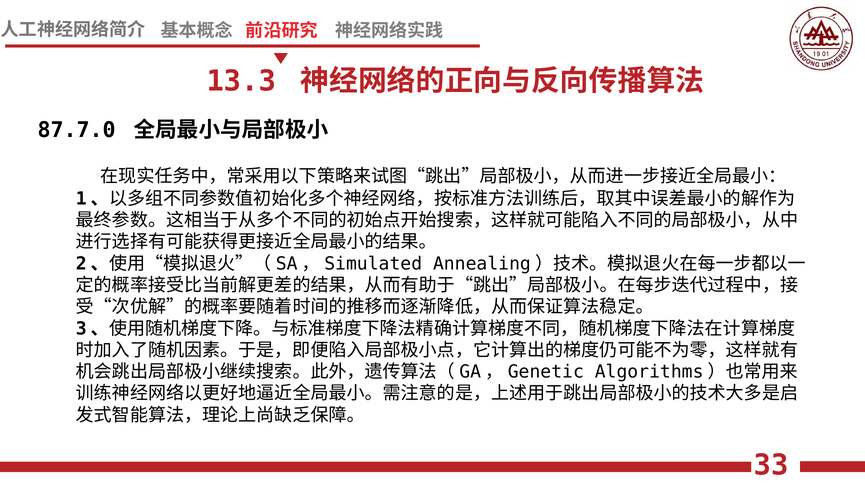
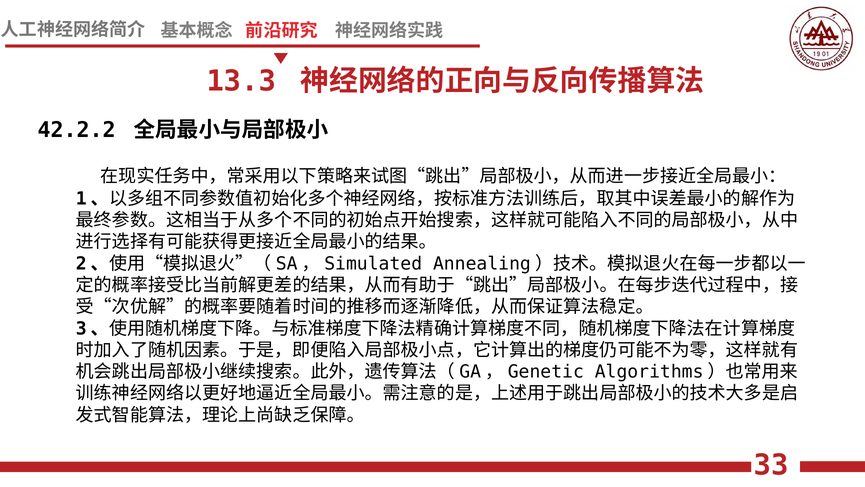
87.7.0: 87.7.0 -> 42.2.2 (77, 130)
